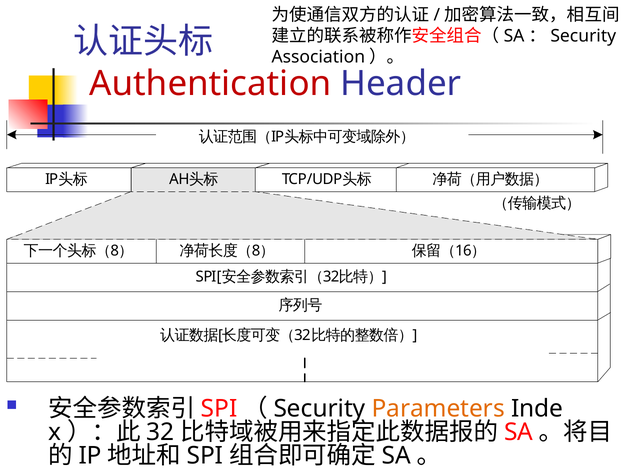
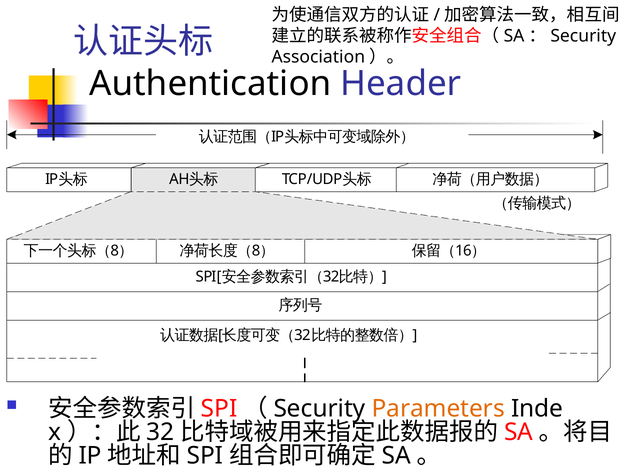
Authentication colour: red -> black (210, 84)
